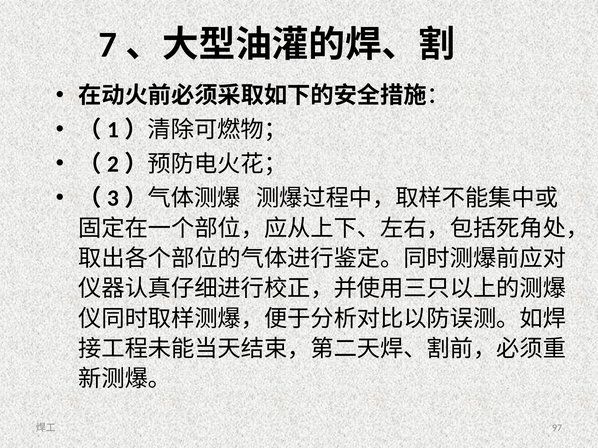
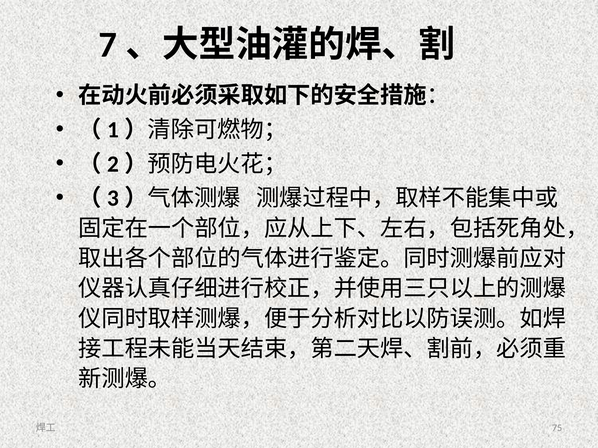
97: 97 -> 75 (557, 428)
